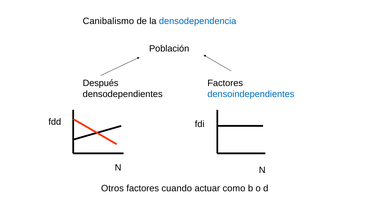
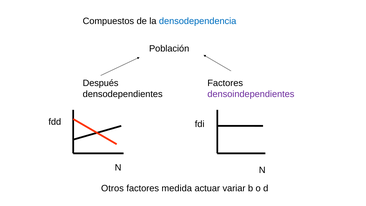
Canibalismo: Canibalismo -> Compuestos (108, 21)
densoindependientes colour: blue -> purple (251, 94)
cuando: cuando -> medida (177, 188)
como: como -> variar (234, 188)
